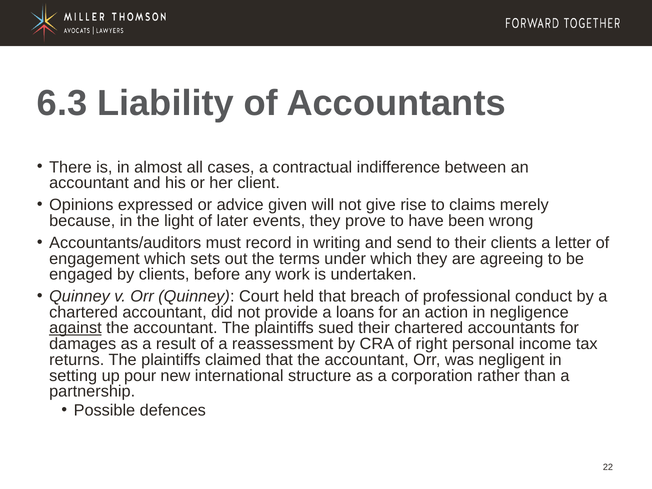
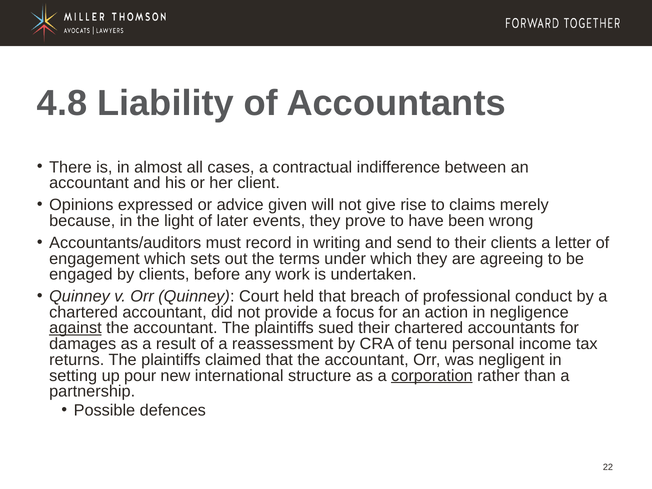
6.3: 6.3 -> 4.8 (62, 103)
loans: loans -> focus (355, 312)
right: right -> tenu (432, 344)
corporation underline: none -> present (432, 376)
